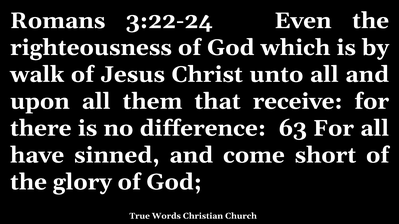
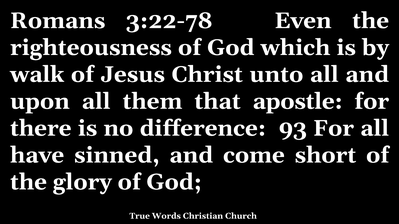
3:22-24: 3:22-24 -> 3:22-78 (169, 21)
receive: receive -> apostle (298, 102)
63: 63 -> 93 (293, 128)
